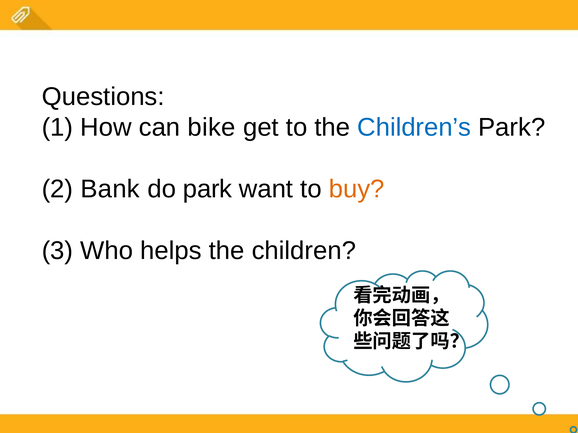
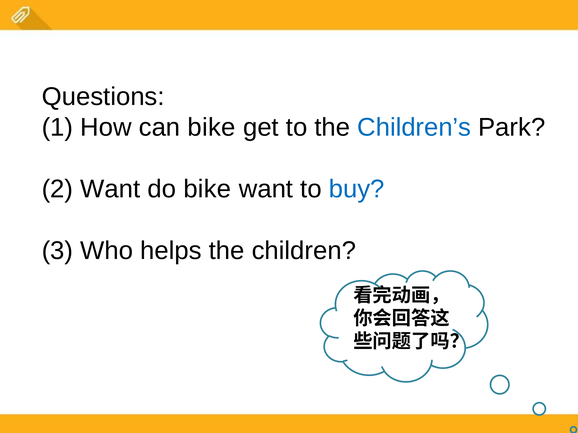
2 Bank: Bank -> Want (110, 189)
do park: park -> bike (207, 189)
buy colour: orange -> blue (357, 189)
